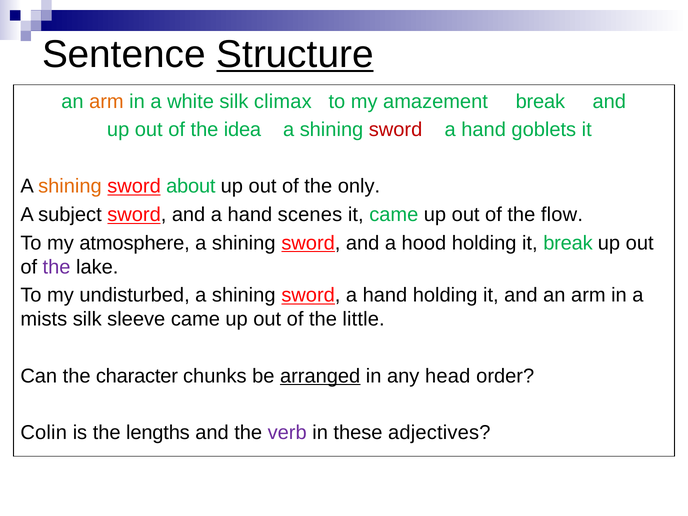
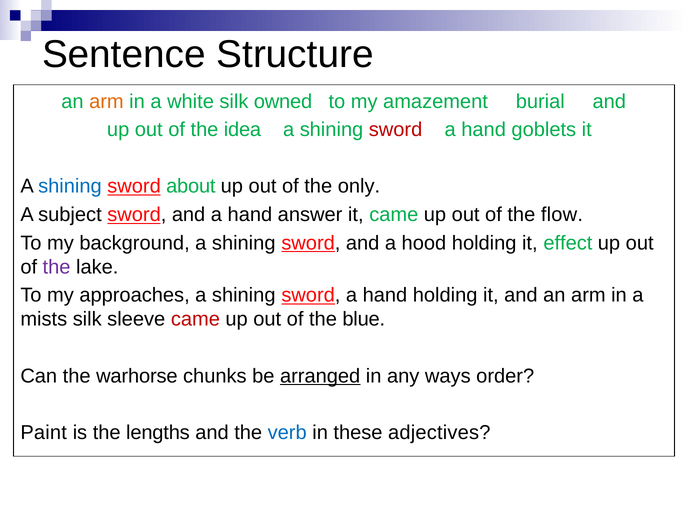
Structure underline: present -> none (295, 54)
climax: climax -> owned (283, 102)
amazement break: break -> burial (540, 102)
shining colour: orange -> blue (70, 186)
scenes: scenes -> answer (310, 215)
atmosphere: atmosphere -> background (135, 243)
it break: break -> effect (568, 243)
undisturbed: undisturbed -> approaches (135, 295)
came colour: black -> red (195, 319)
little: little -> blue (364, 319)
character: character -> warhorse (137, 376)
head: head -> ways (448, 376)
Colin: Colin -> Paint (44, 432)
verb colour: purple -> blue (287, 432)
